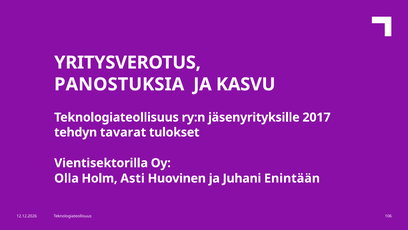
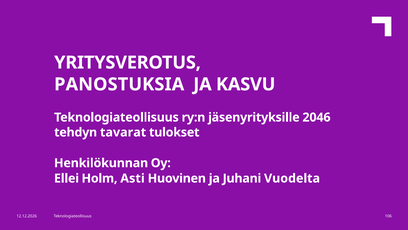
2017: 2017 -> 2046 (317, 117)
Vientisektorilla: Vientisektorilla -> Henkilökunnan (101, 163)
Olla: Olla -> Ellei (67, 178)
Enintään: Enintään -> Vuodelta (292, 178)
